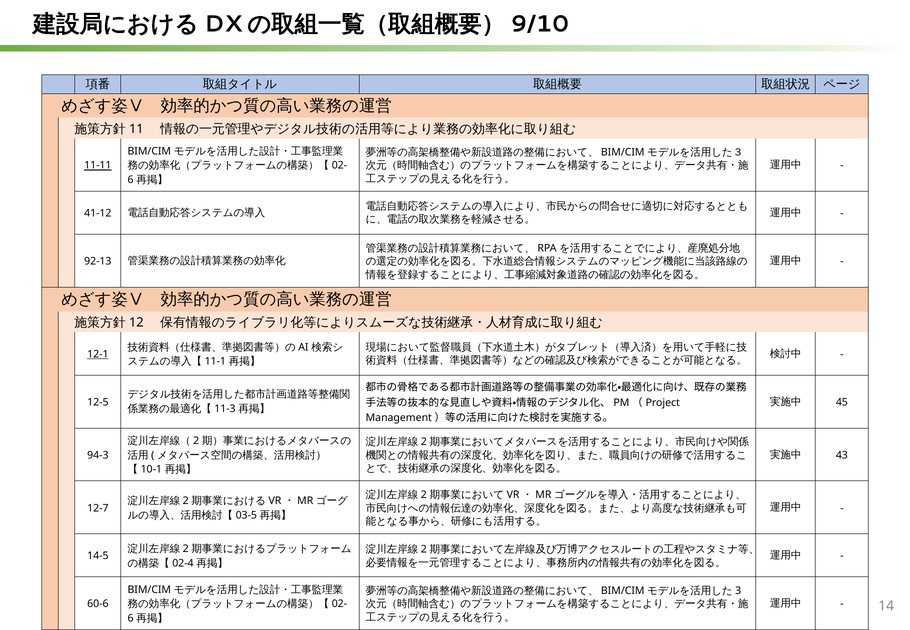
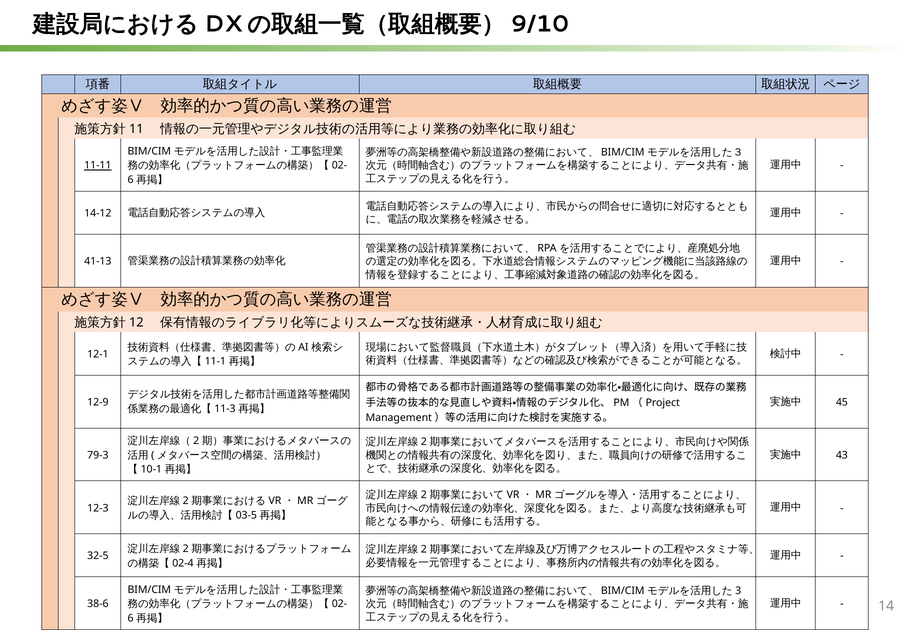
41-12: 41-12 -> 14-12 (98, 213)
92-13: 92-13 -> 41-13 (98, 261)
12-1 underline: present -> none (98, 354)
12-5: 12-5 -> 12-9 (98, 402)
94-3: 94-3 -> 79-3 (98, 455)
12-7: 12-7 -> 12-3 (98, 508)
14-5: 14-5 -> 32-5 (98, 556)
60-6: 60-6 -> 38-6 (98, 604)
